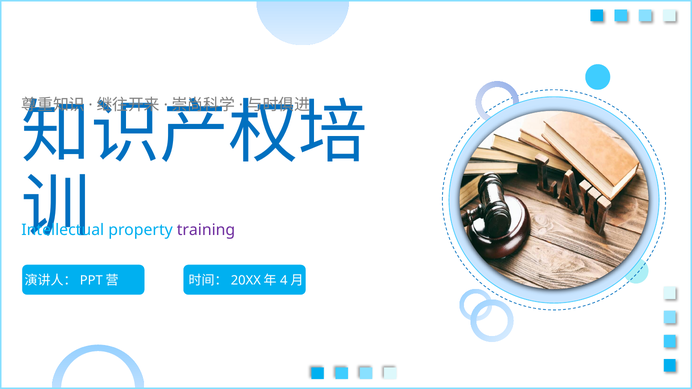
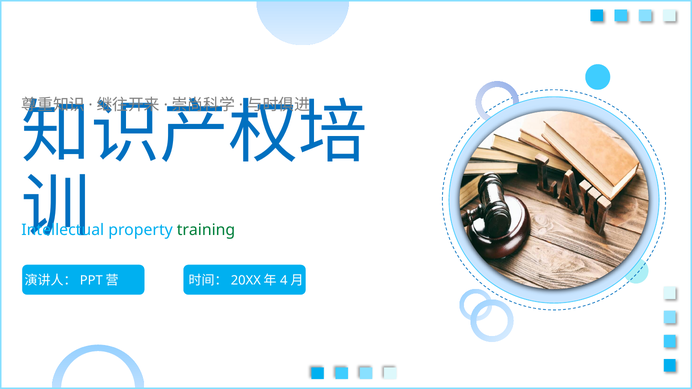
training colour: purple -> green (206, 230)
